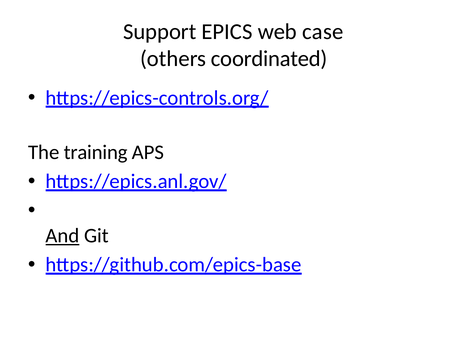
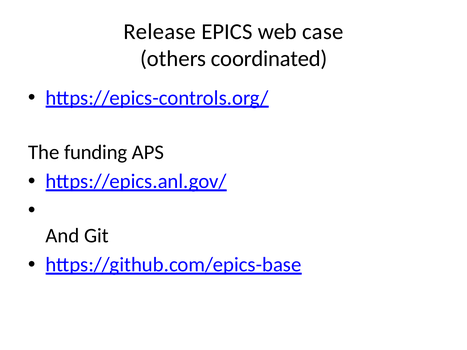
Support: Support -> Release (160, 32)
training: training -> funding (96, 152)
And underline: present -> none (62, 236)
